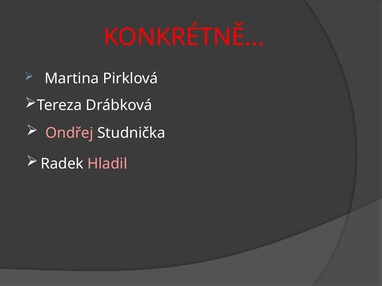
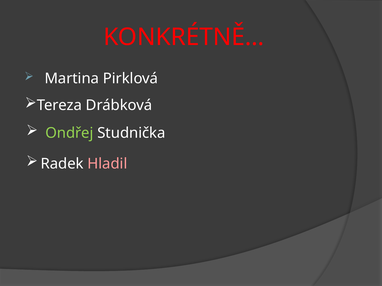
Ondřej colour: pink -> light green (69, 133)
